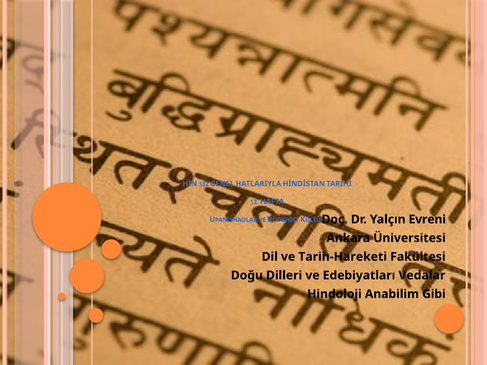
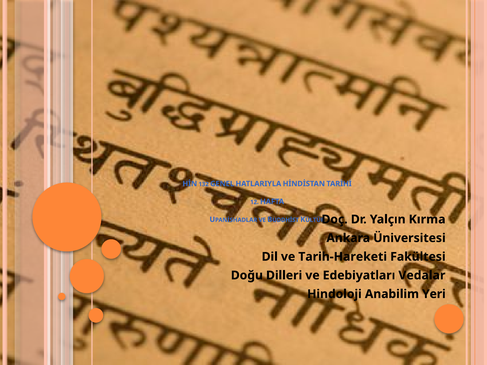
Evreni: Evreni -> Kırma (427, 220)
Gibi: Gibi -> Yeri (434, 294)
